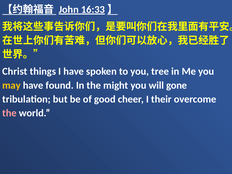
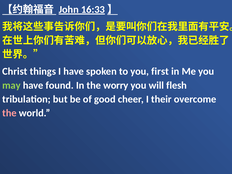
tree: tree -> first (160, 71)
may colour: yellow -> light green (11, 85)
might: might -> worry (116, 85)
gone: gone -> flesh (177, 85)
